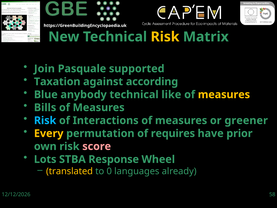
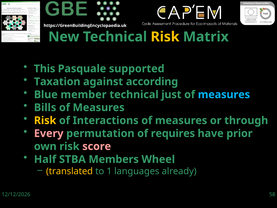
Join: Join -> This (45, 69)
anybody: anybody -> member (84, 94)
like: like -> just (171, 94)
measures colour: yellow -> light blue (224, 94)
Risk colour: light blue -> yellow (45, 120)
greener: greener -> through (246, 120)
Every colour: yellow -> pink (49, 133)
Lots: Lots -> Half (45, 159)
Response: Response -> Members (114, 159)
0: 0 -> 1 (109, 171)
